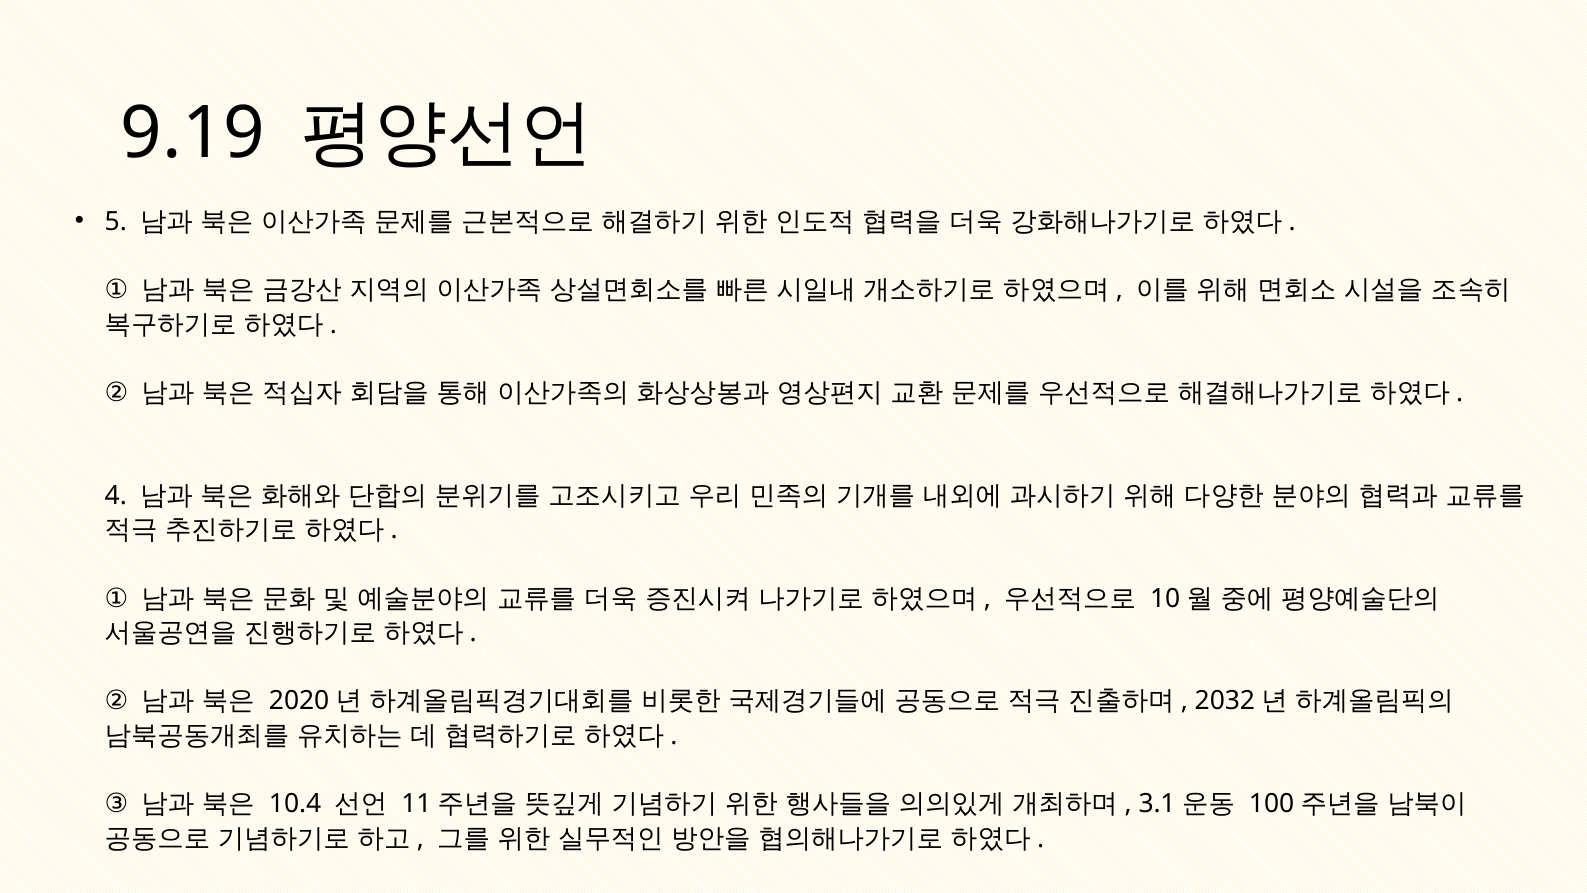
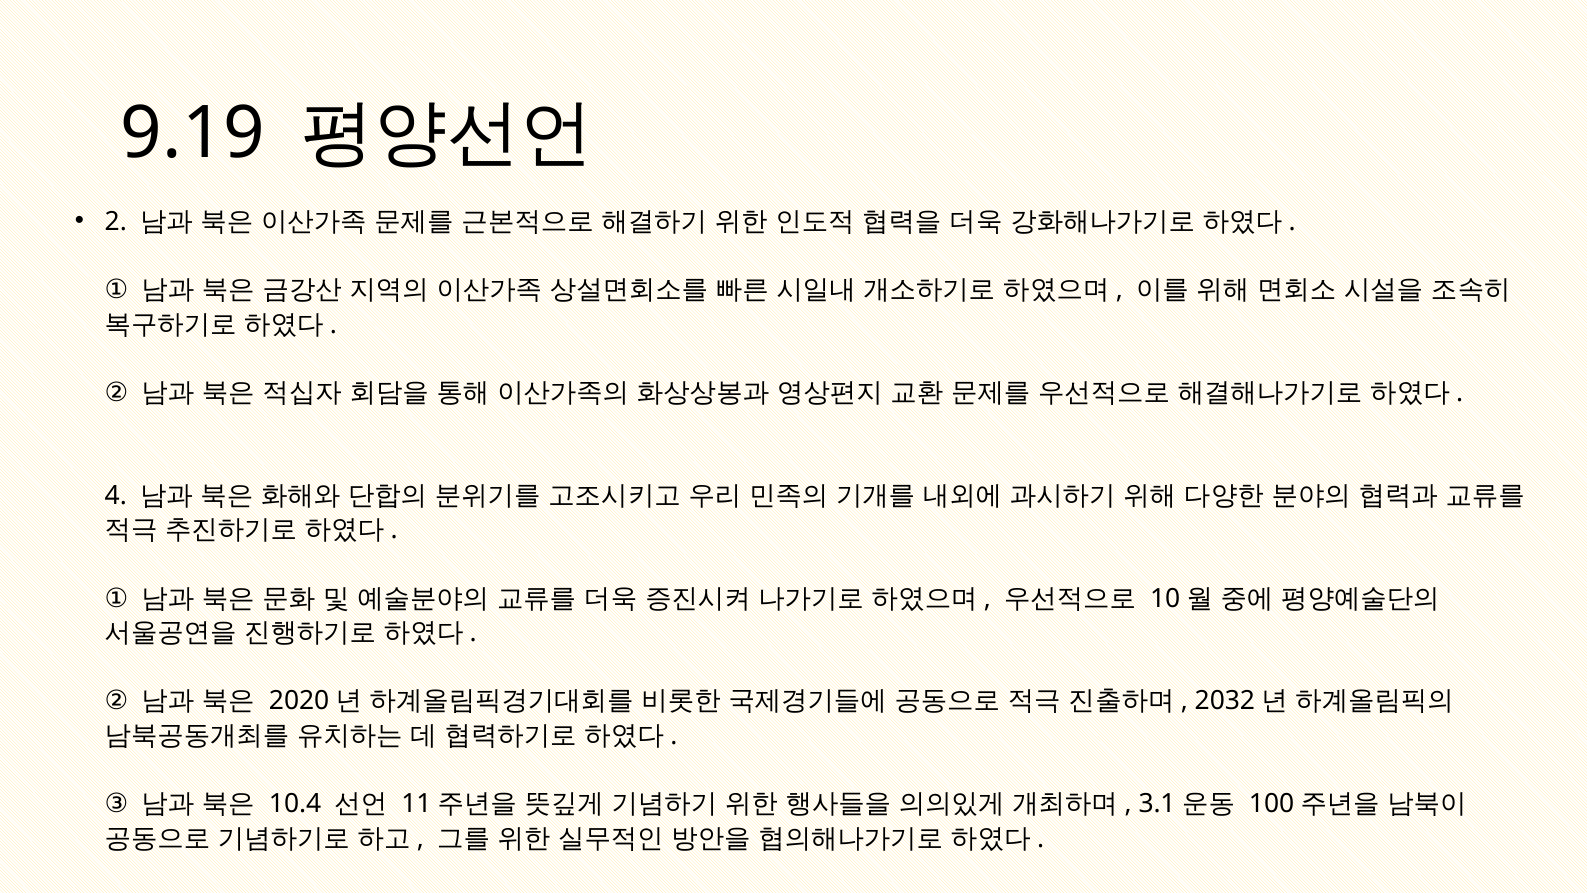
5: 5 -> 2 (116, 221)
